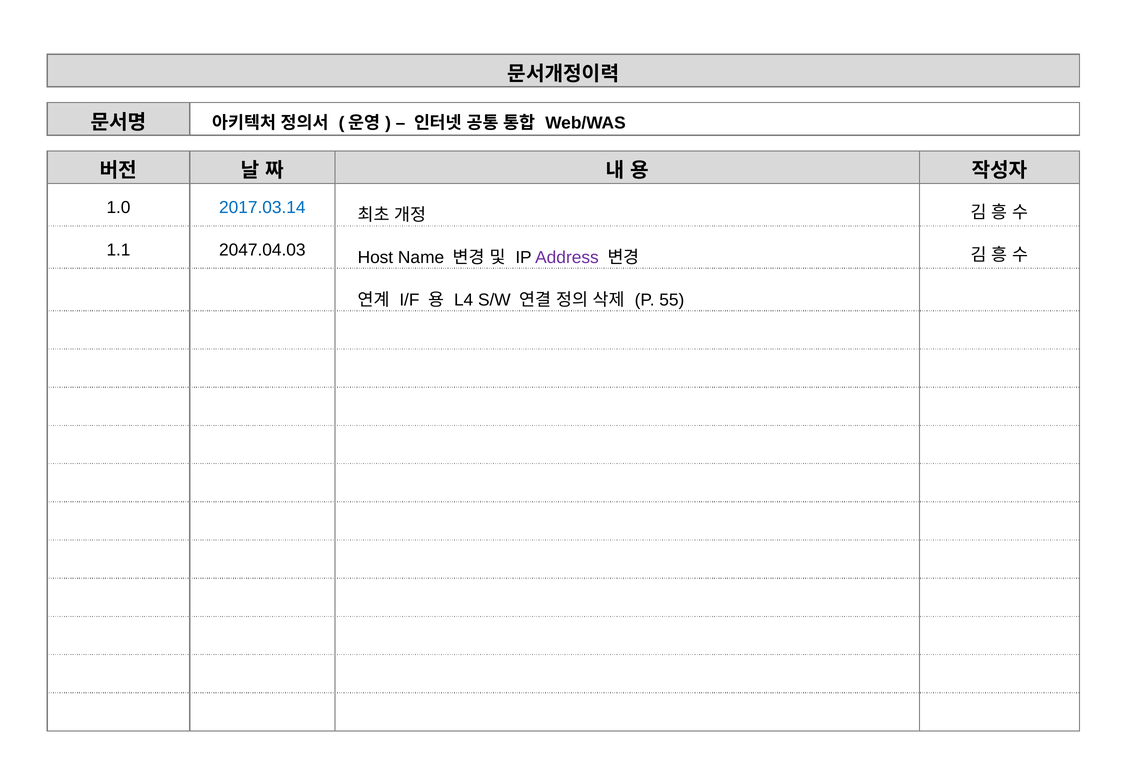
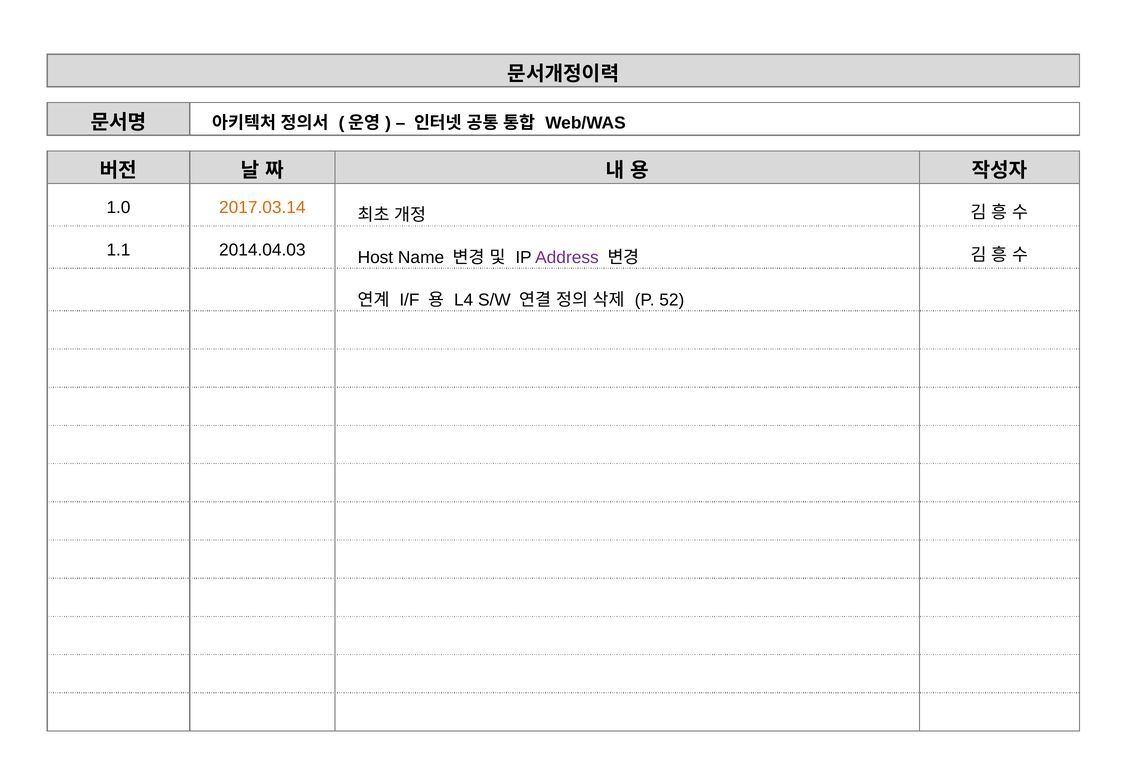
2017.03.14 colour: blue -> orange (262, 208)
2047.04.03: 2047.04.03 -> 2014.04.03 (262, 250)
55: 55 -> 52 (672, 300)
